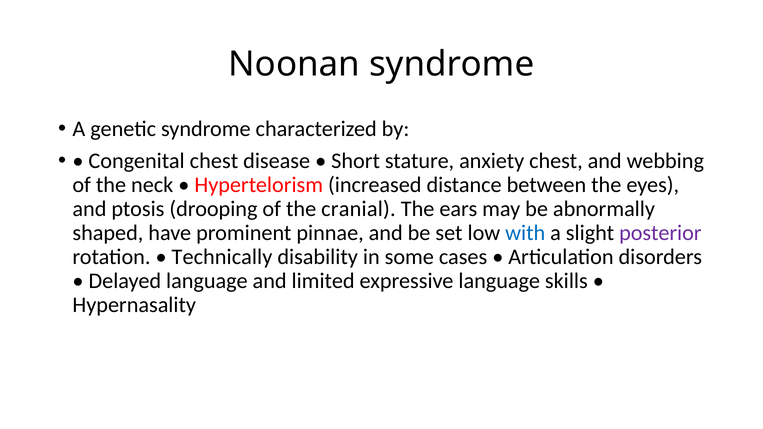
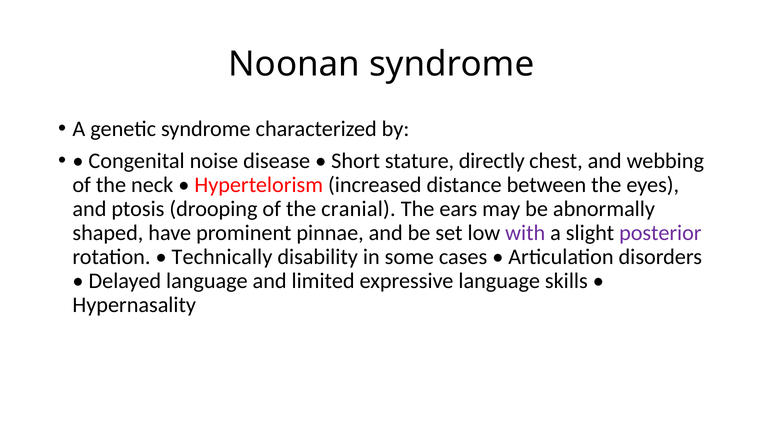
Congenital chest: chest -> noise (214, 161)
anxiety: anxiety -> directly (492, 161)
with colour: blue -> purple (525, 233)
